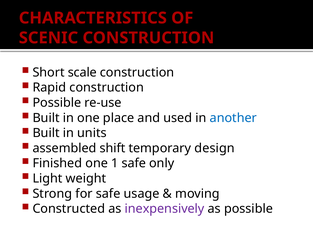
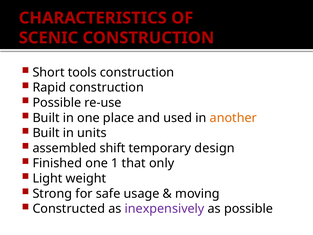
scale: scale -> tools (82, 72)
another colour: blue -> orange (233, 118)
1 safe: safe -> that (134, 163)
